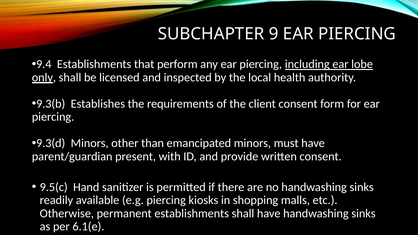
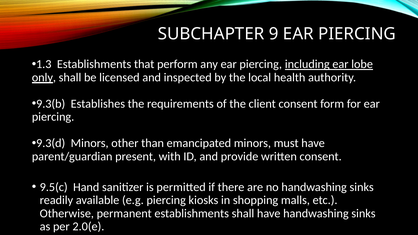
9.4: 9.4 -> 1.3 (44, 64)
6.1(e: 6.1(e -> 2.0(e (88, 227)
